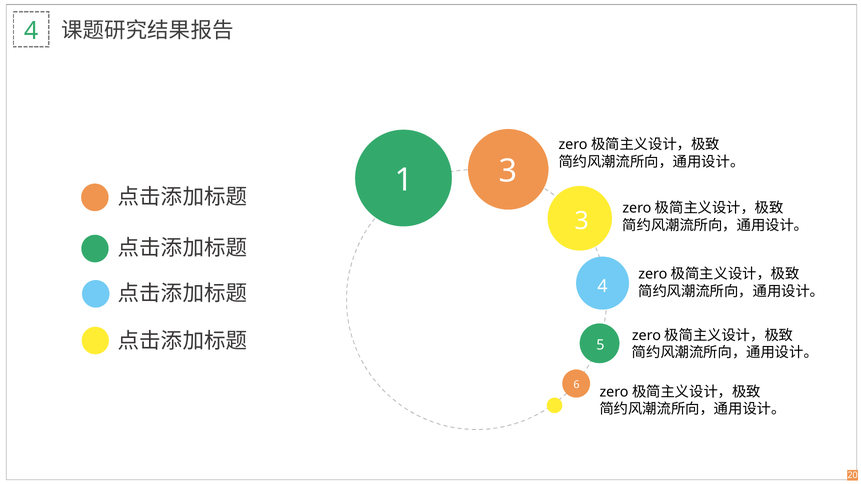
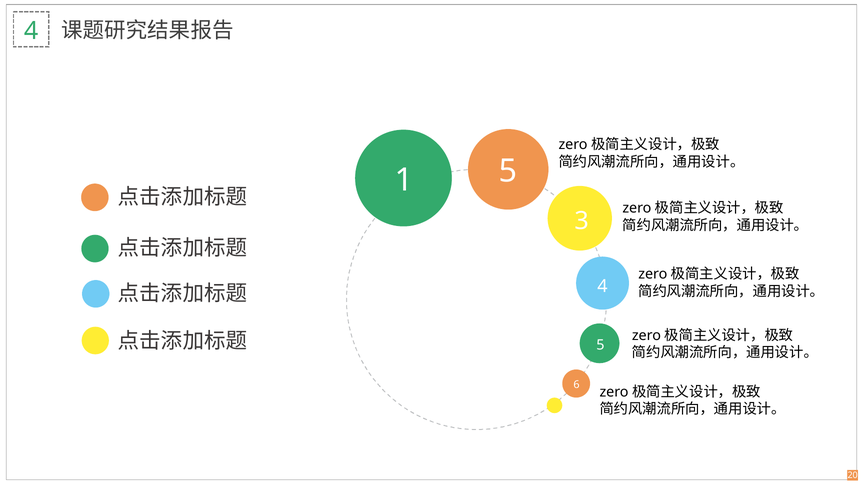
1 3: 3 -> 5 (508, 171)
